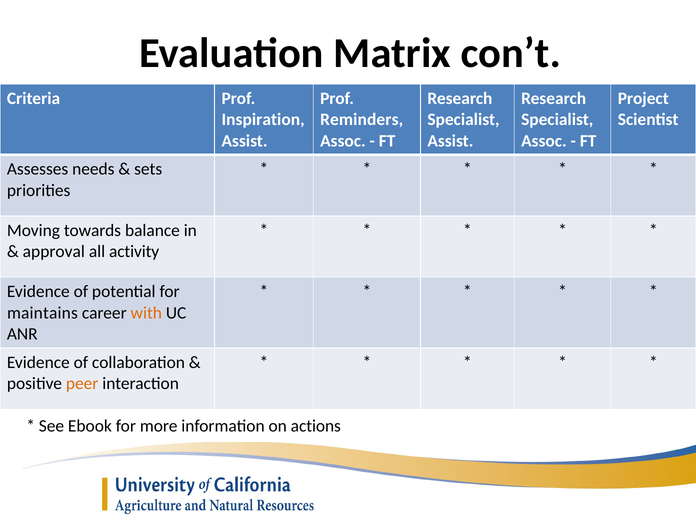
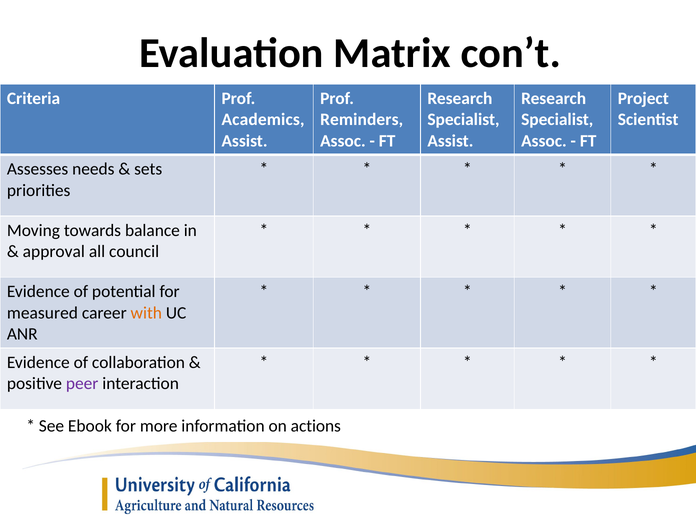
Inspiration: Inspiration -> Academics (263, 120)
activity: activity -> council (134, 252)
maintains: maintains -> measured (42, 313)
peer colour: orange -> purple (82, 384)
